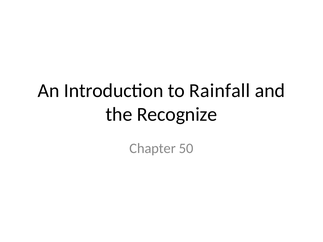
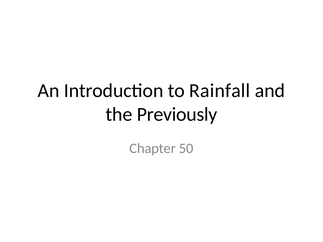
Recognize: Recognize -> Previously (177, 114)
